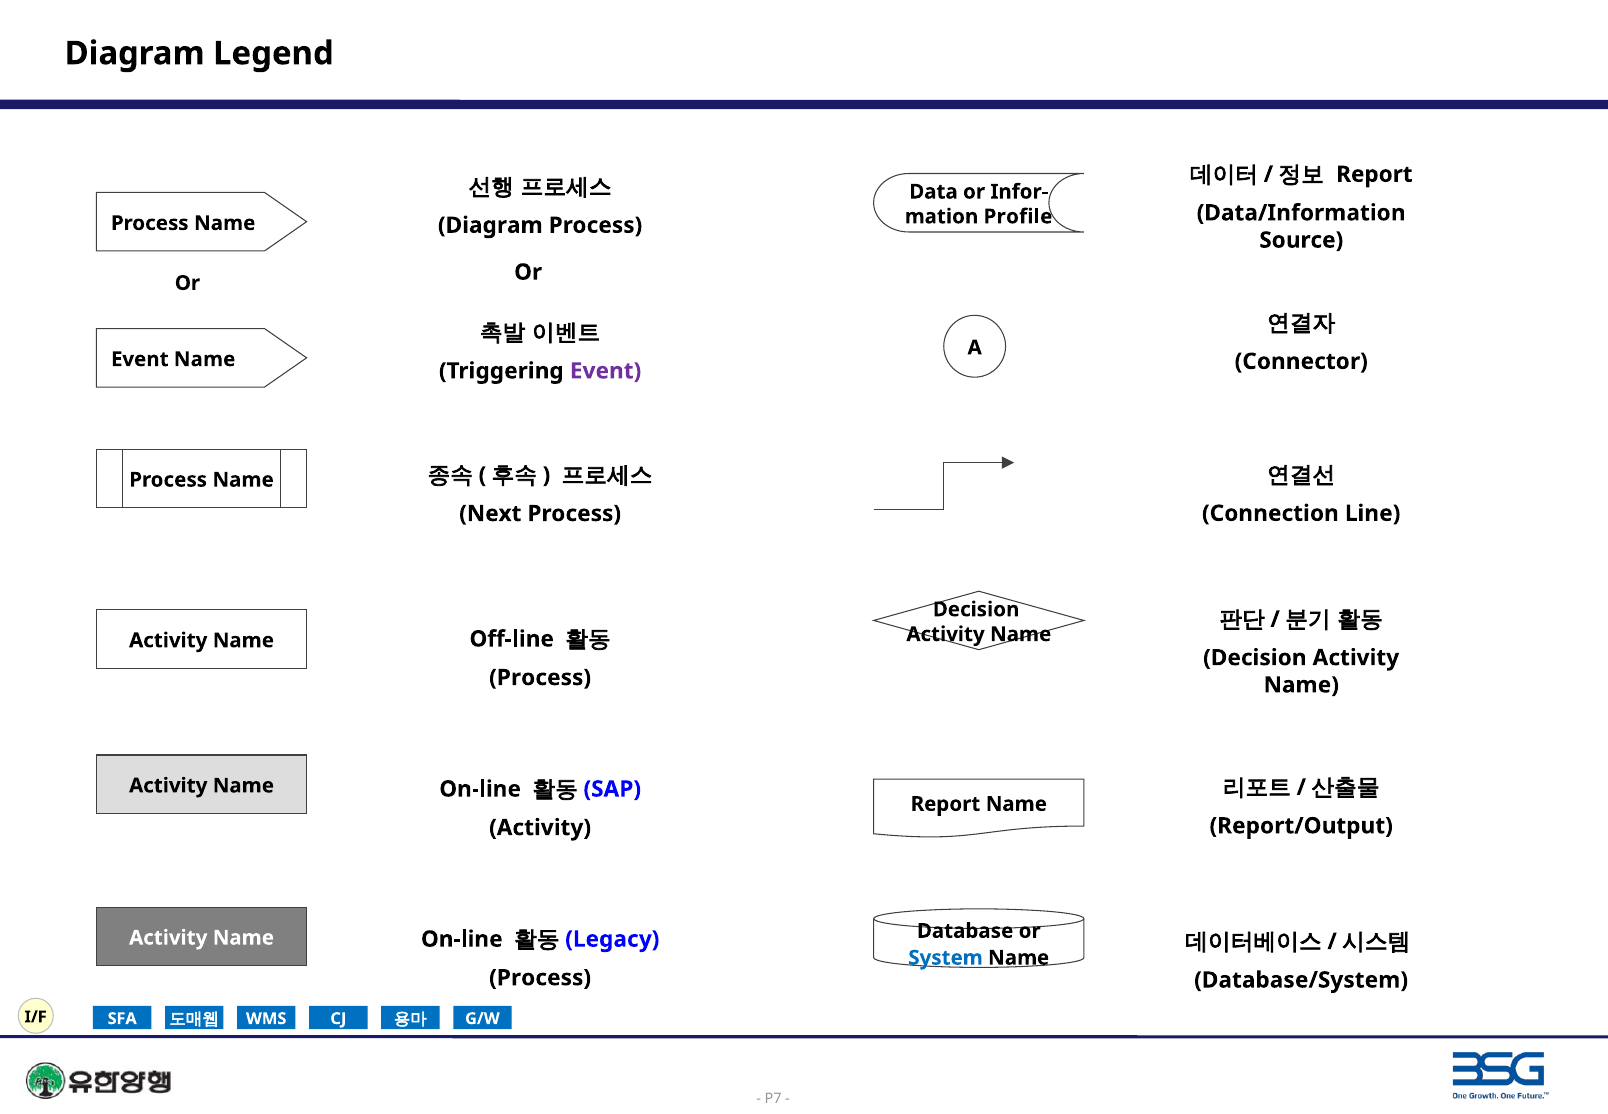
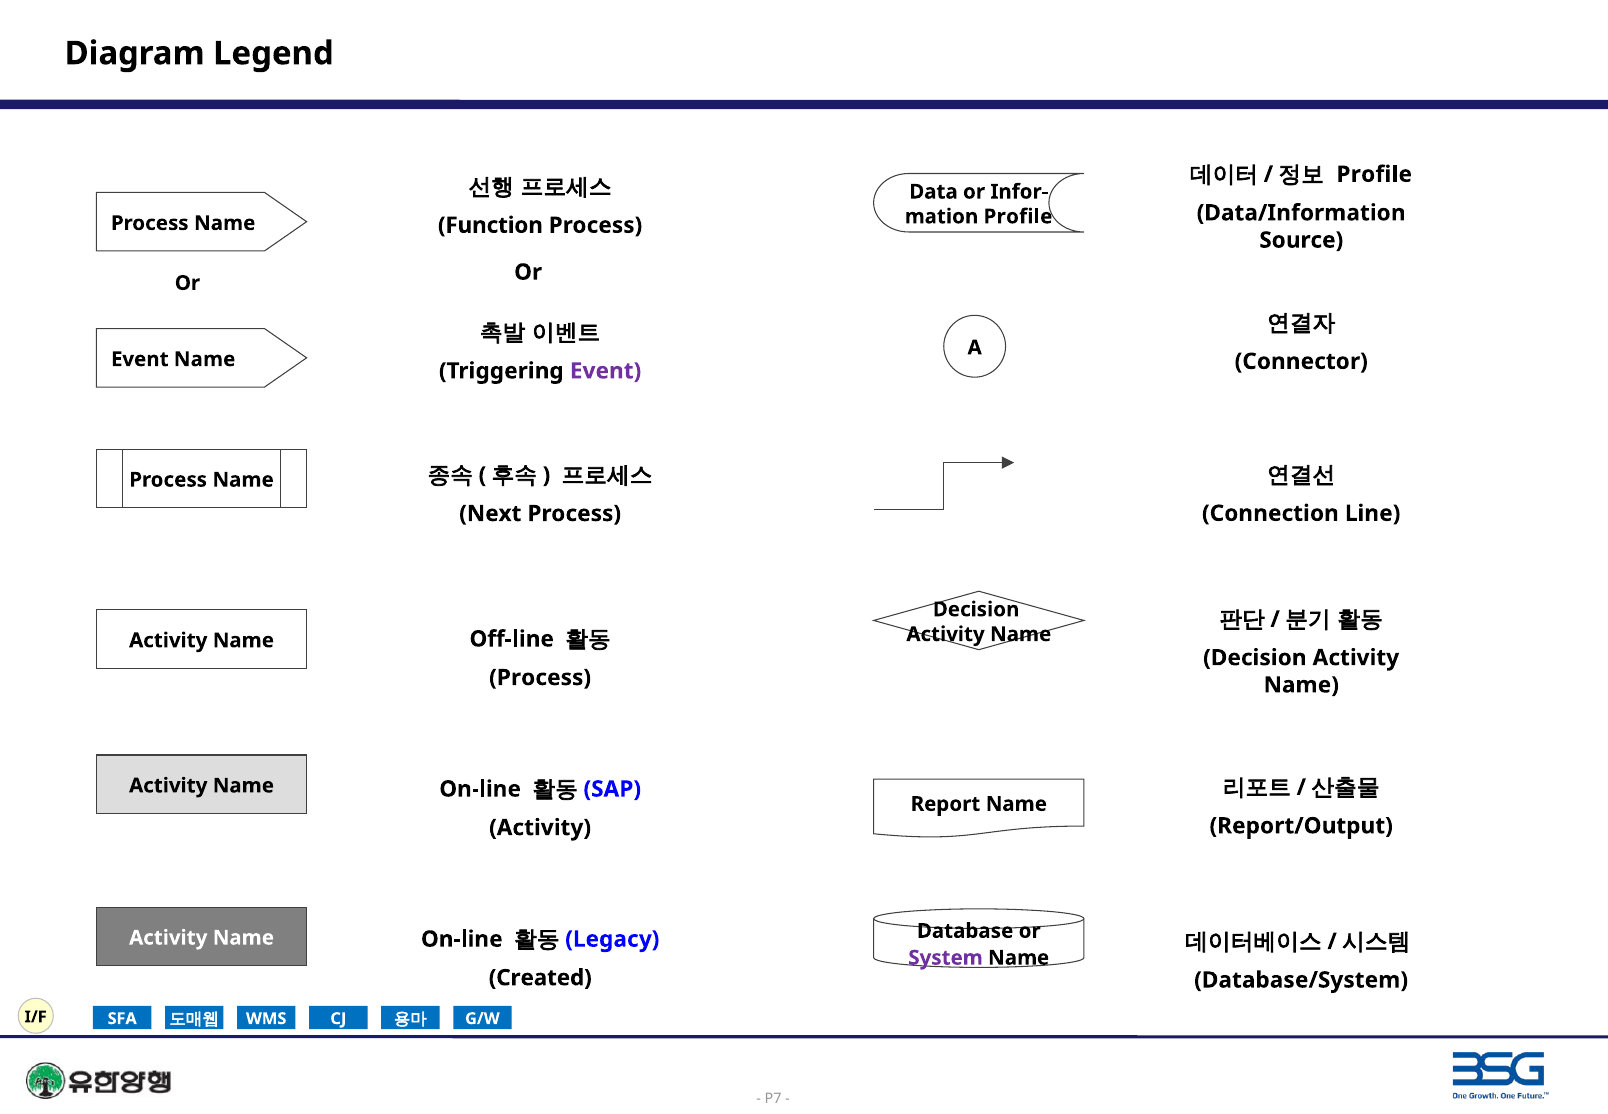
Report: Report -> Profile (1374, 174)
Diagram: Diagram -> Function (490, 225)
System colour: blue -> purple (946, 957)
Process: Process -> Created (540, 977)
